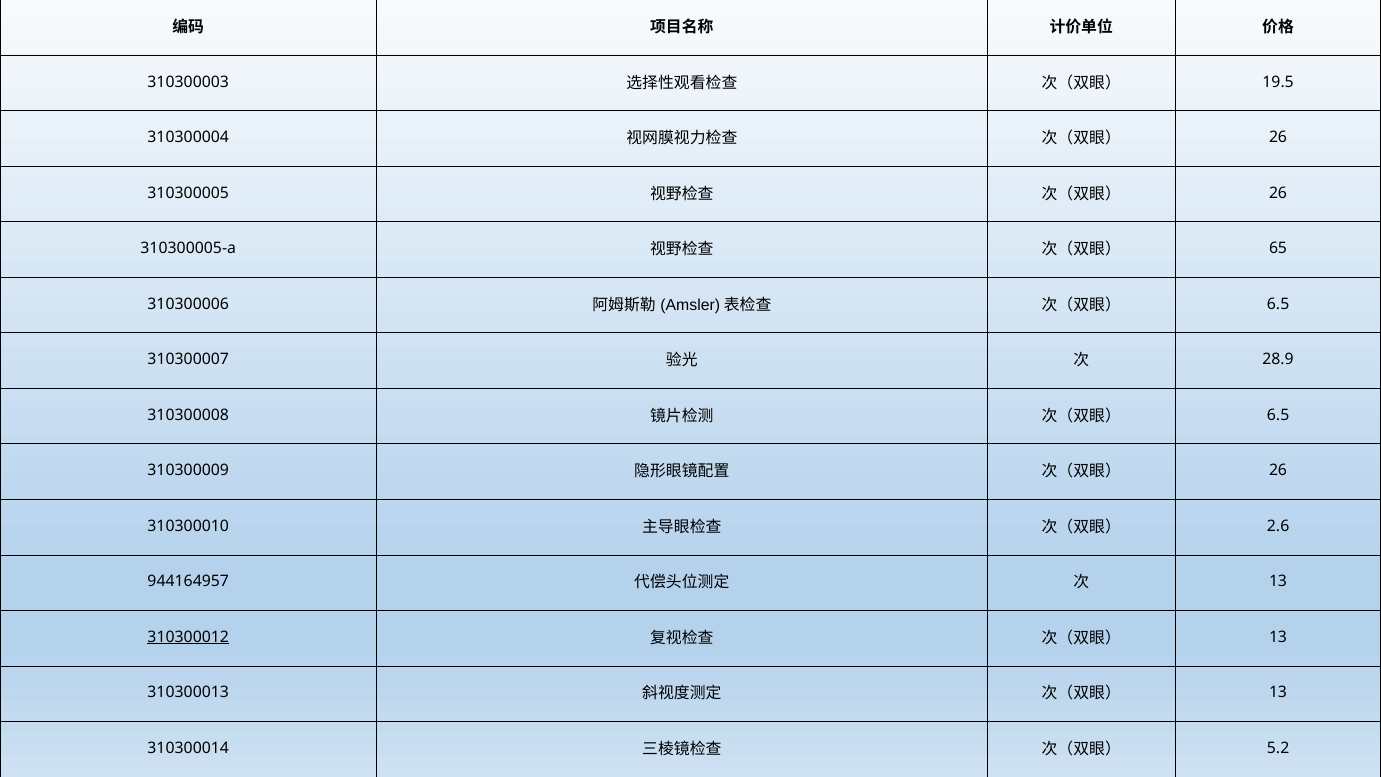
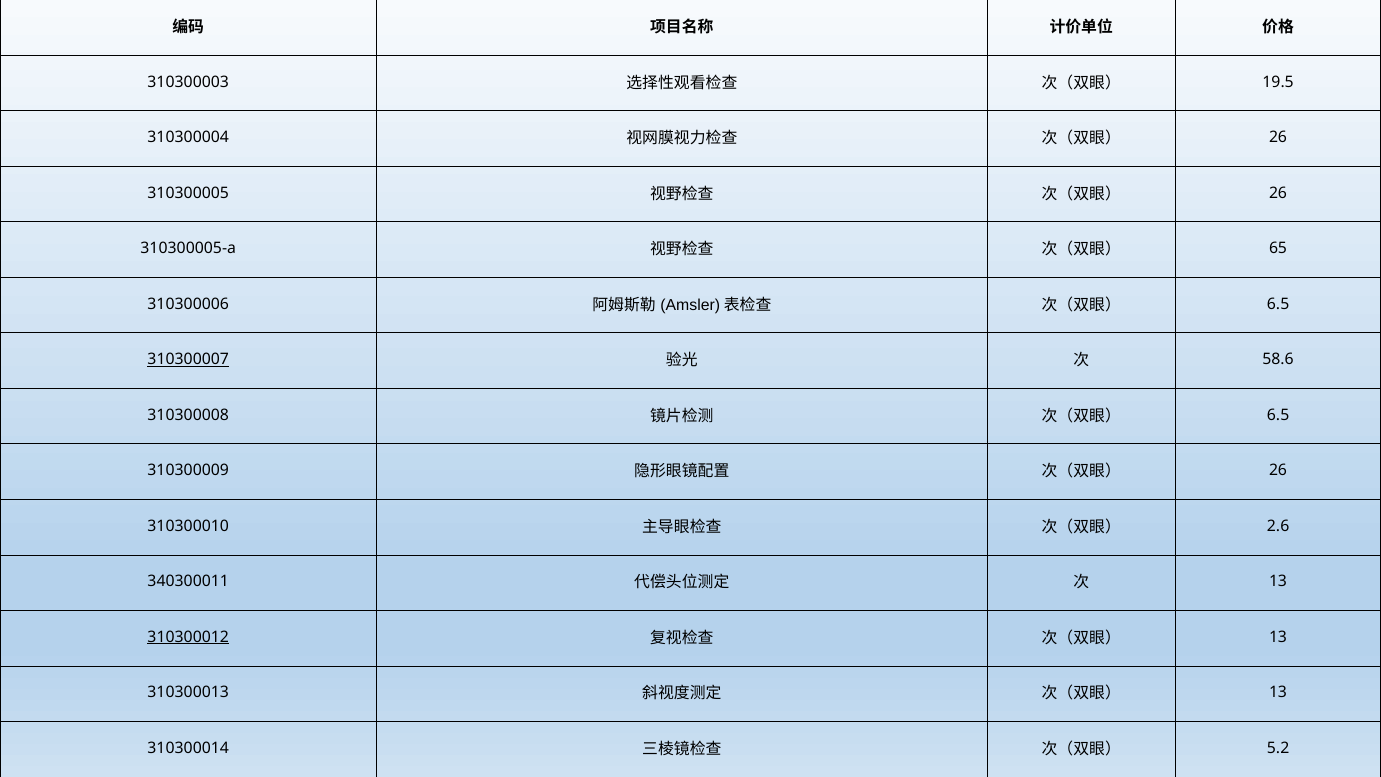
310300007 underline: none -> present (188, 359)
28.9: 28.9 -> 58.6 (1278, 359)
944164957: 944164957 -> 340300011 (188, 581)
